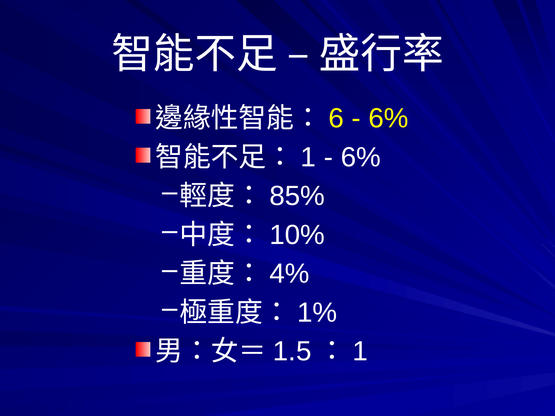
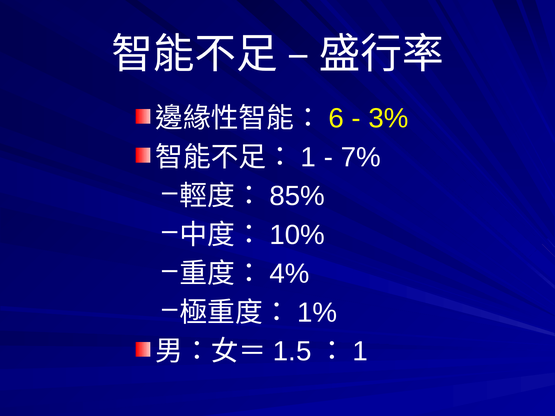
6%: 6% -> 3% (388, 118)
6%: 6% -> 7% (361, 157)
